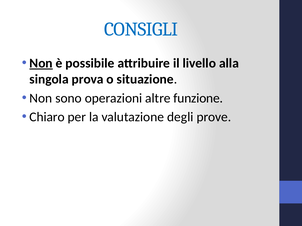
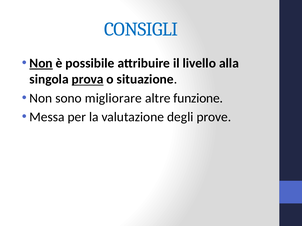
prova underline: none -> present (88, 79)
operazioni: operazioni -> migliorare (113, 98)
Chiaro: Chiaro -> Messa (47, 117)
